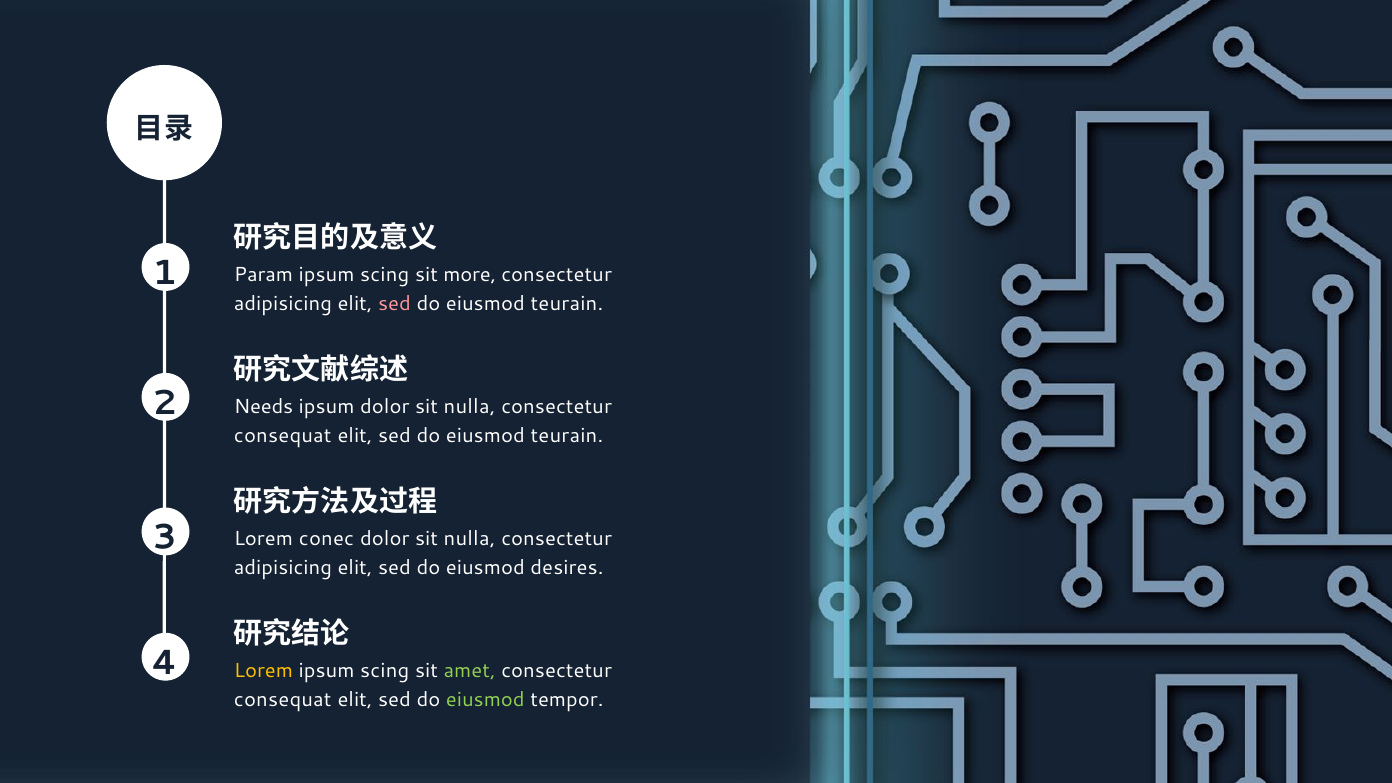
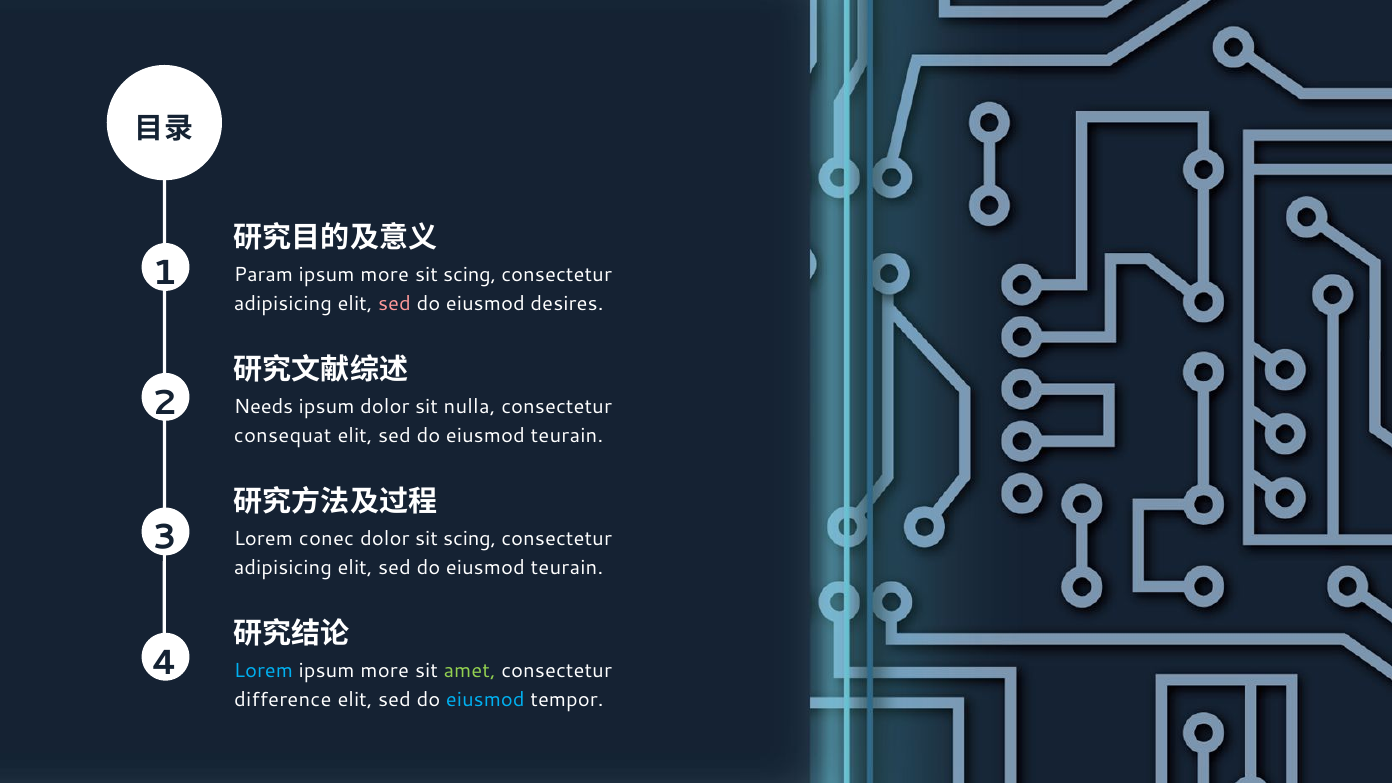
scing: scing -> more (385, 274)
more: more -> scing (470, 274)
teurain: teurain -> desires (567, 304)
nulla: nulla -> scing (470, 539)
desires: desires -> teurain (567, 568)
Lorem colour: yellow -> light blue (263, 671)
scing: scing -> more (385, 671)
consequat: consequat -> difference (283, 700)
eiusmod colour: light green -> light blue (485, 700)
